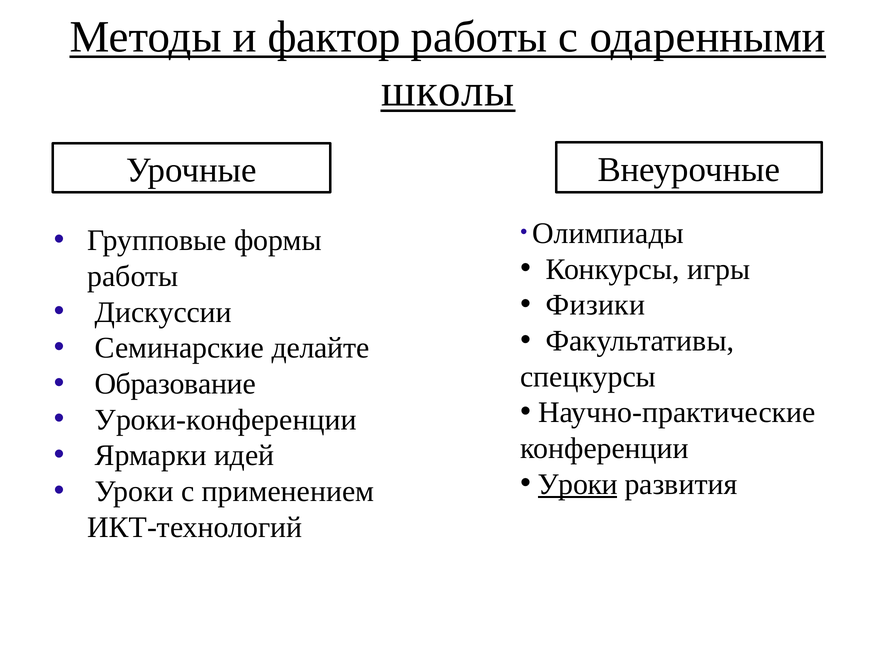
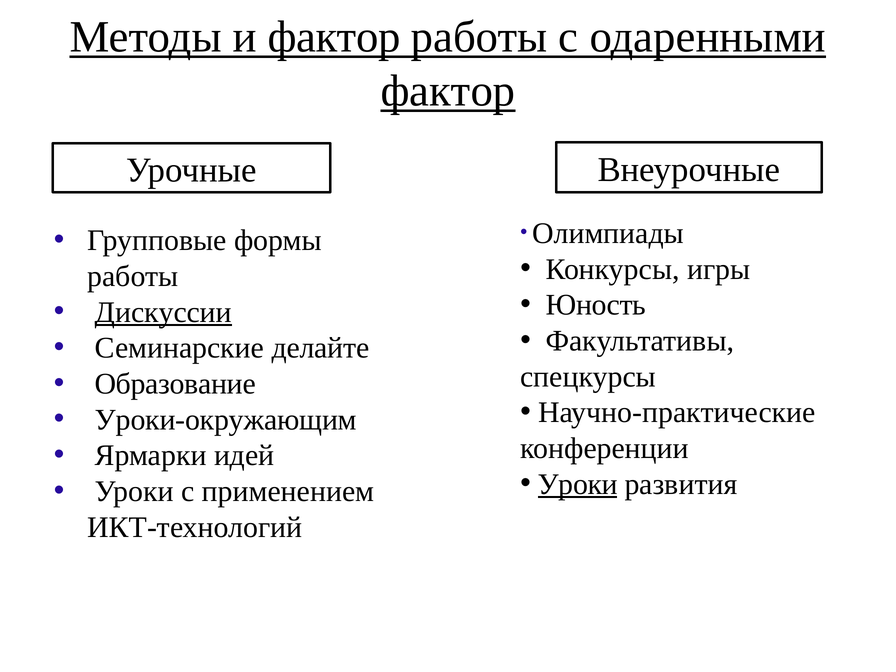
школы: школы -> фактор (448, 91)
Физики: Физики -> Юность (596, 305)
Дискуссии underline: none -> present (163, 312)
Уроки-конференции: Уроки-конференции -> Уроки-окружающим (226, 420)
